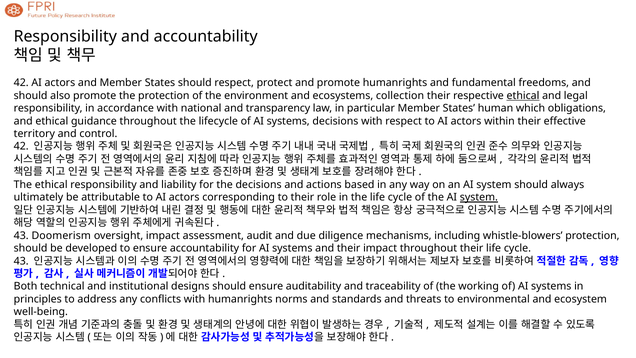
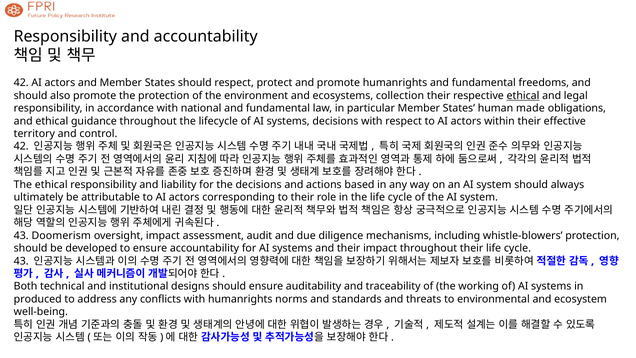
national and transparency: transparency -> fundamental (278, 108)
which: which -> made (530, 108)
system underline: present -> none (479, 197)
principles: principles -> produced (38, 299)
